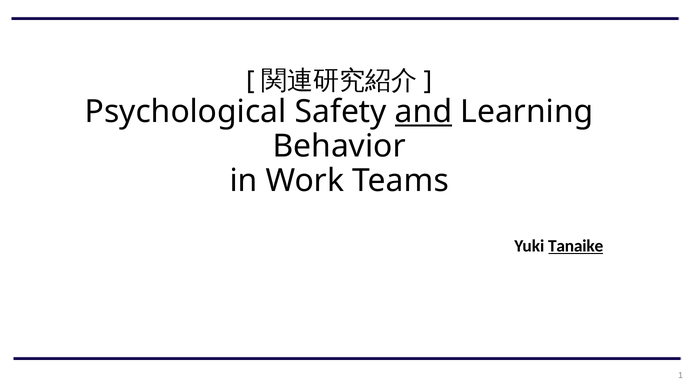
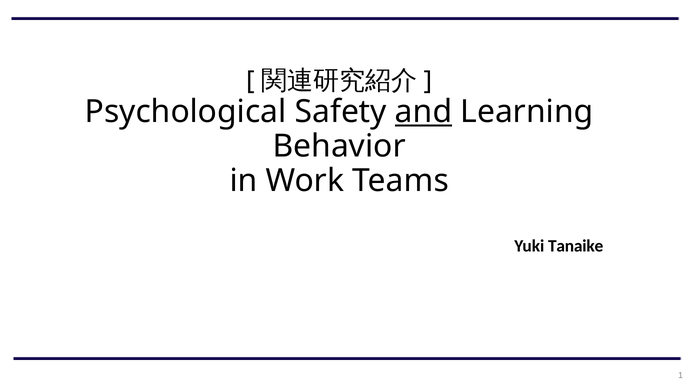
Tanaike underline: present -> none (576, 246)
